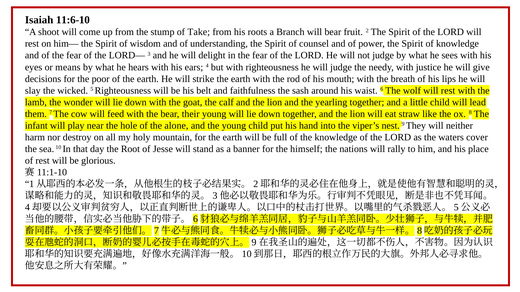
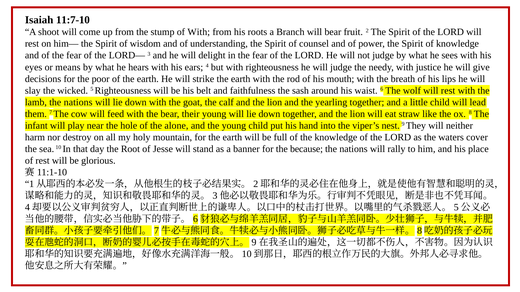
11:6-10: 11:6-10 -> 11:7-10 (73, 20)
of Take: Take -> With (199, 32)
lamb the wonder: wonder -> nations (78, 102)
himself: himself -> because (307, 149)
